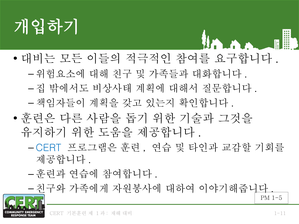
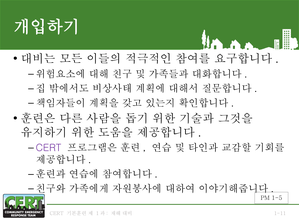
CERT colour: blue -> purple (49, 148)
